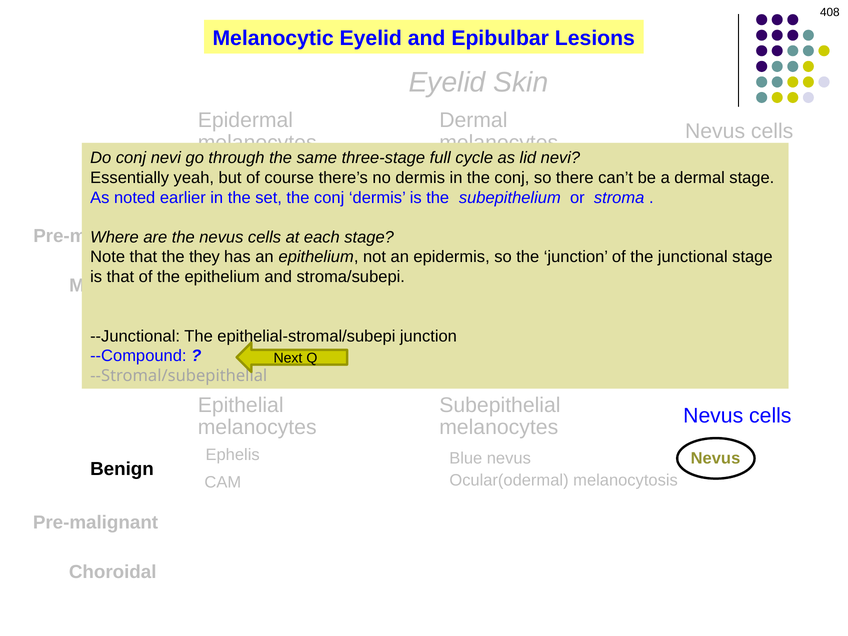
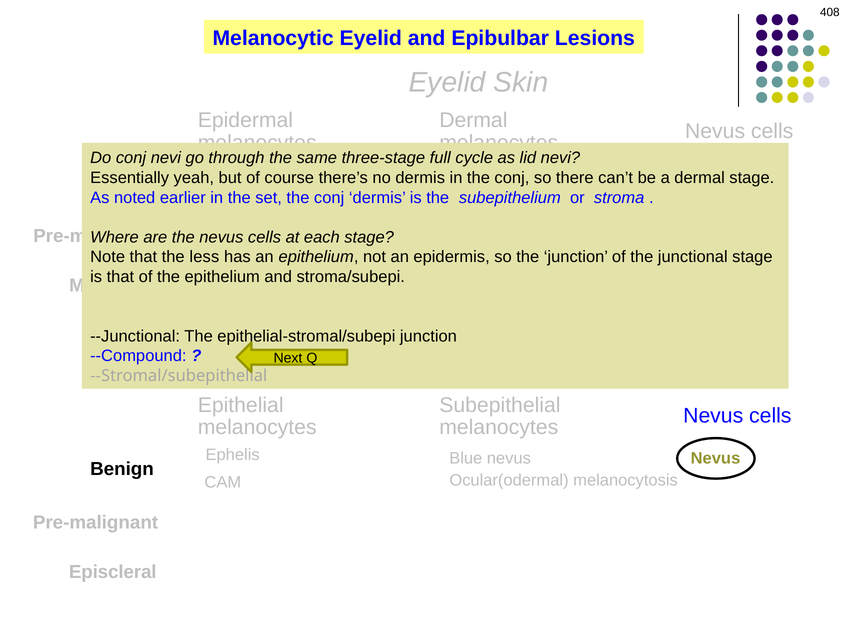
they: they -> less (204, 257)
Choroidal: Choroidal -> Episcleral (113, 572)
